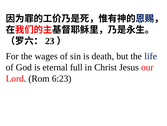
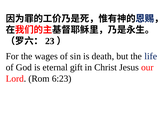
full: full -> gift (76, 67)
